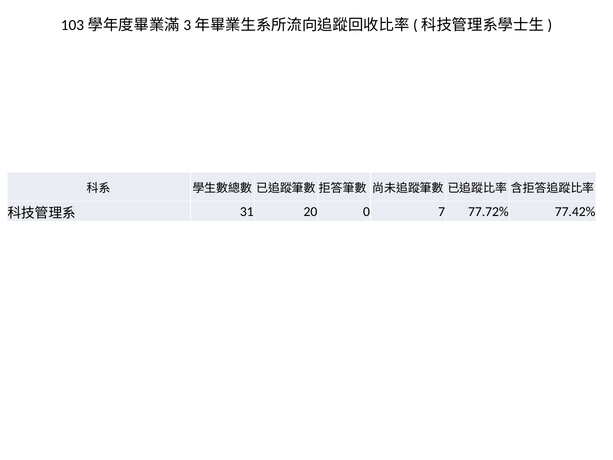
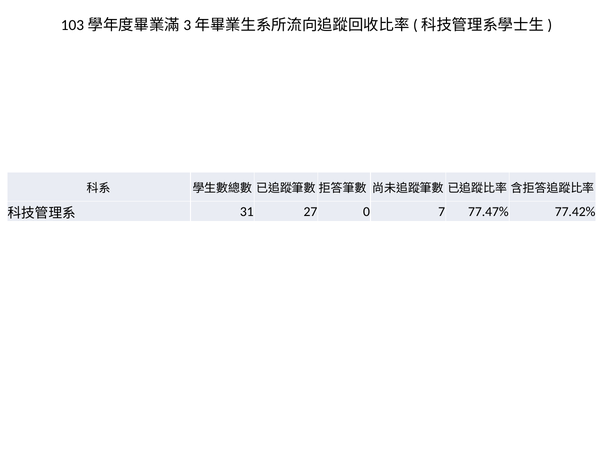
20: 20 -> 27 (310, 212)
77.72%: 77.72% -> 77.47% (488, 212)
